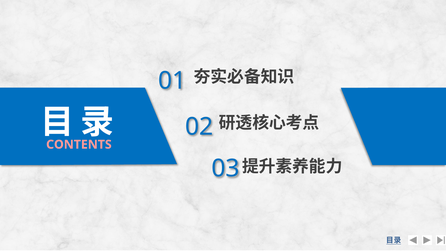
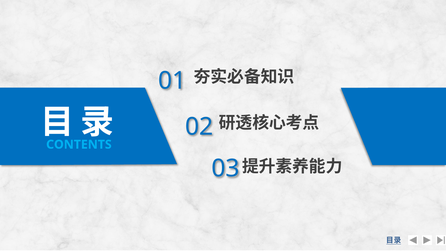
CONTENTS colour: pink -> light blue (79, 144)
